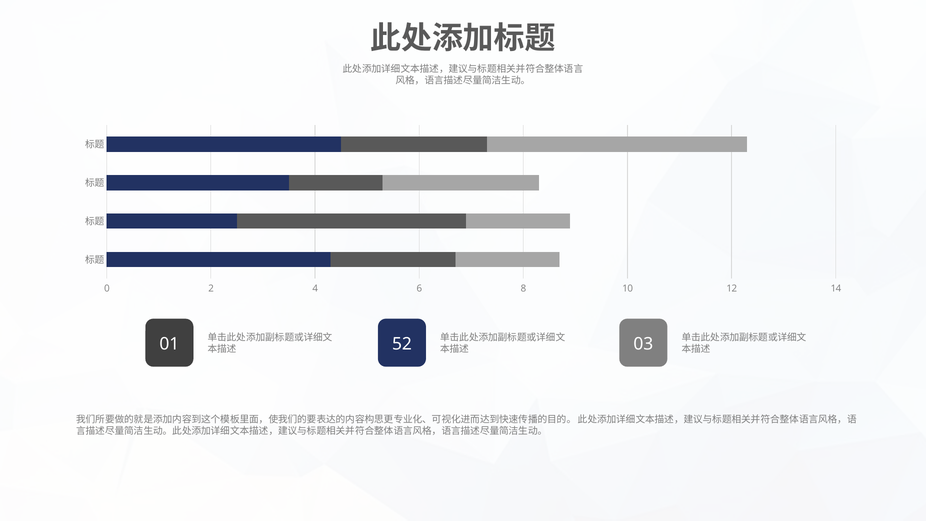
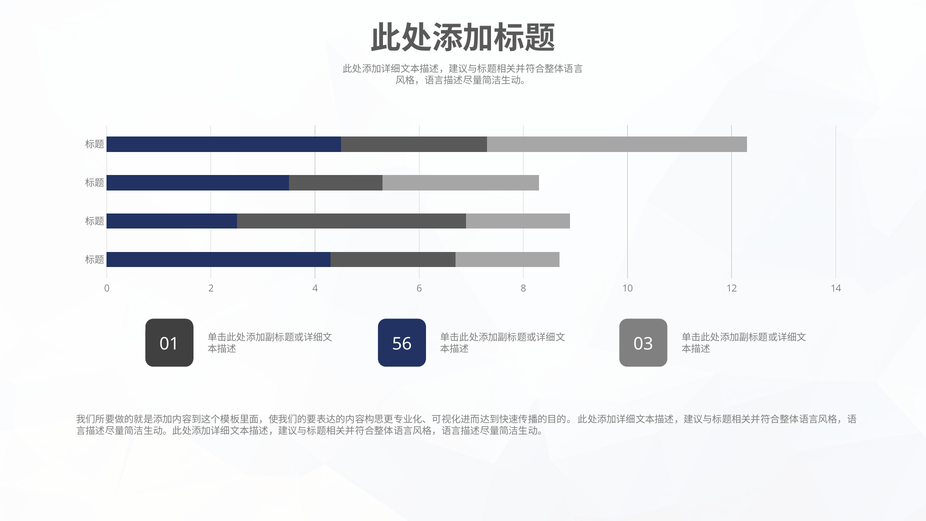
52: 52 -> 56 (402, 344)
